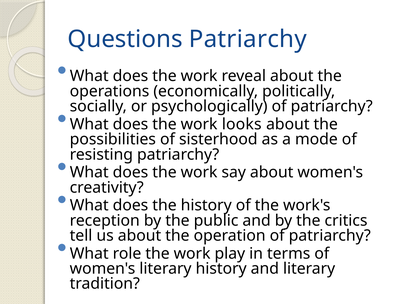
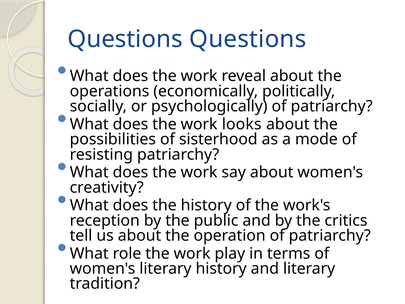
Questions Patriarchy: Patriarchy -> Questions (248, 39)
